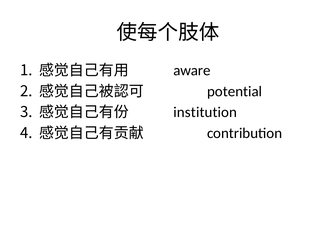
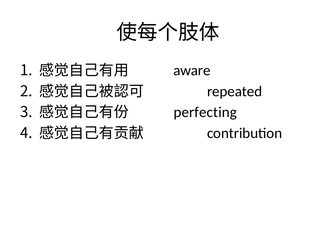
potential: potential -> repeated (235, 91)
institution: institution -> perfecting (205, 112)
